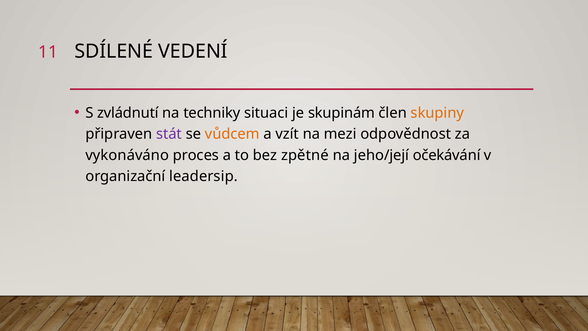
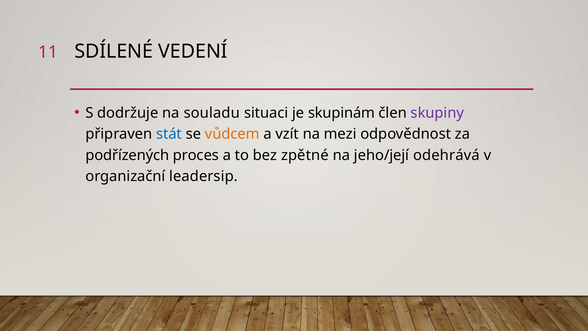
zvládnutí: zvládnutí -> dodržuje (128, 113)
techniky: techniky -> souladu (212, 113)
skupiny colour: orange -> purple (437, 113)
stát colour: purple -> blue (169, 134)
vykonáváno: vykonáváno -> podřízených (127, 155)
očekávání: očekávání -> odehrává (446, 155)
